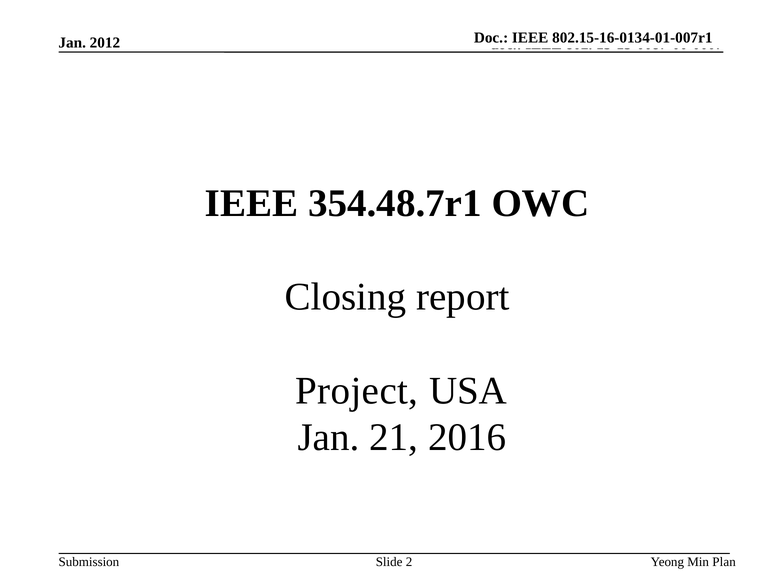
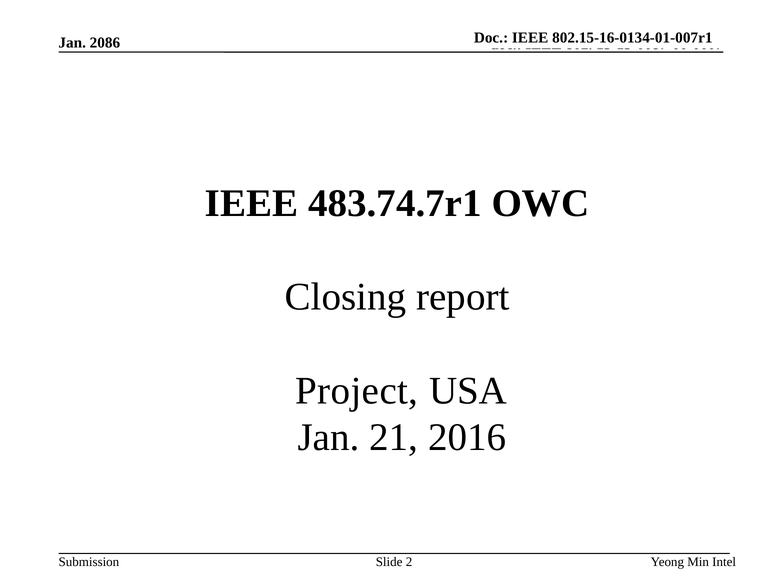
2012: 2012 -> 2086 (105, 43)
354.48.7r1: 354.48.7r1 -> 483.74.7r1 (395, 203)
Plan: Plan -> Intel (724, 562)
